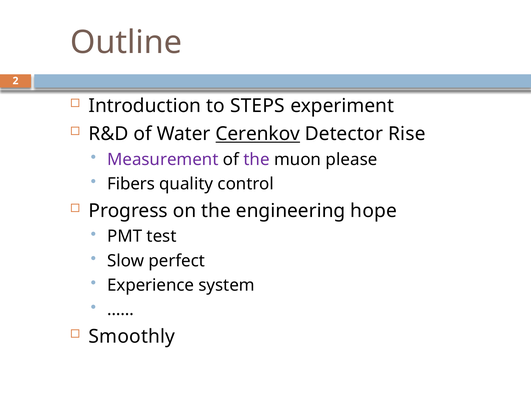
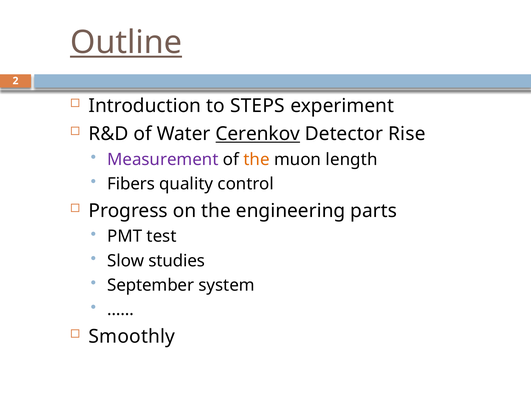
Outline underline: none -> present (126, 43)
the colour: purple -> orange (257, 160)
please: please -> length (352, 160)
hope: hope -> parts (374, 211)
perfect: perfect -> studies (177, 261)
Experience: Experience -> September (151, 285)
